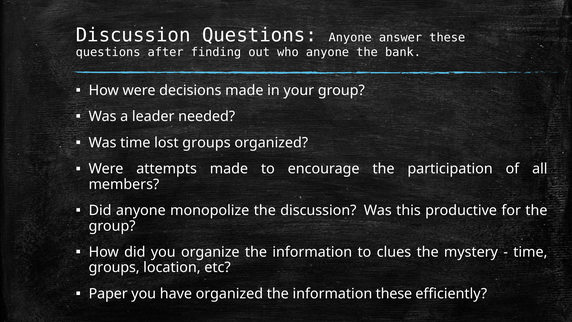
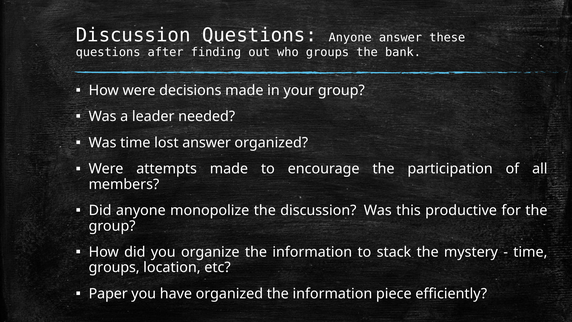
who anyone: anyone -> groups (327, 52)
lost groups: groups -> answer (207, 143)
clues: clues -> stack (394, 252)
information these: these -> piece (394, 294)
